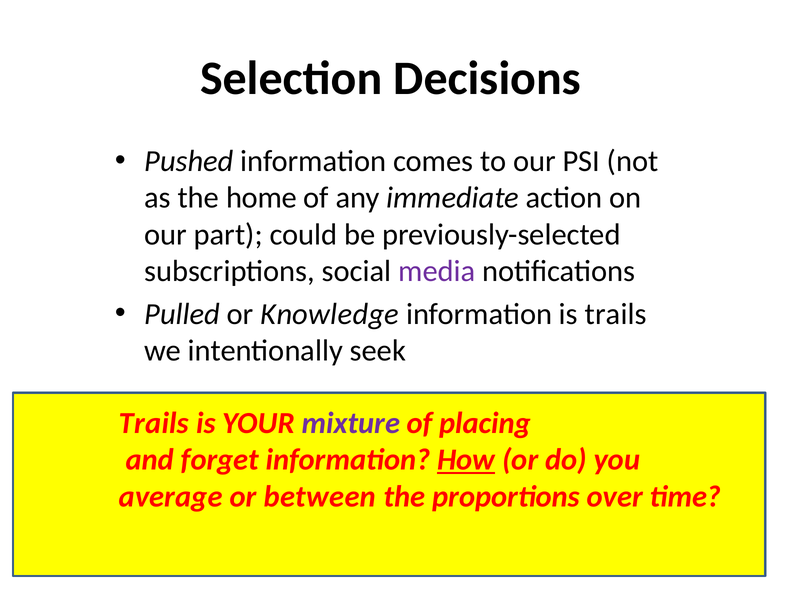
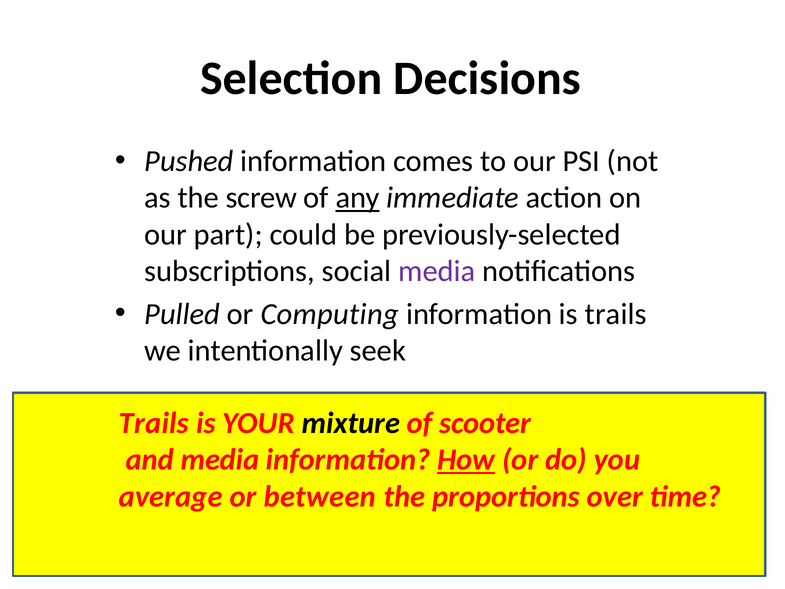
home: home -> screw (261, 198)
any underline: none -> present (358, 198)
Knowledge: Knowledge -> Computing (330, 314)
mixture colour: purple -> black (351, 423)
placing: placing -> scooter (485, 423)
and forget: forget -> media (220, 460)
